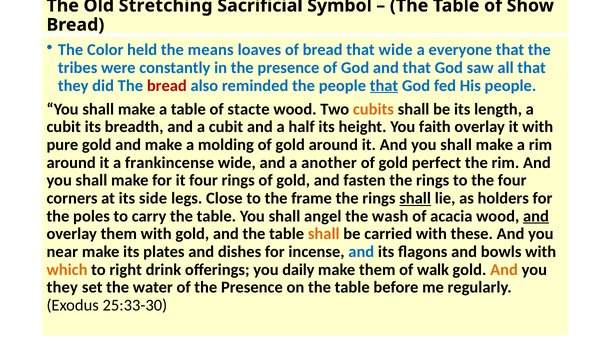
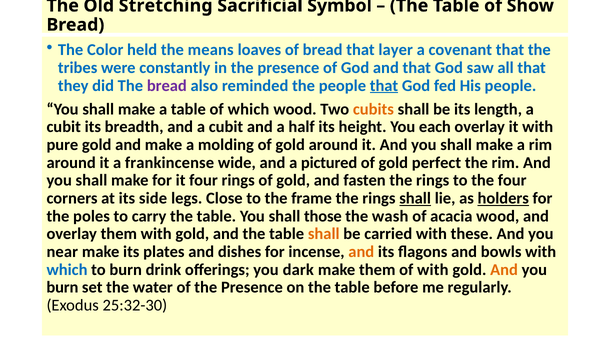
that wide: wide -> layer (396, 50)
everyone: everyone -> covenant (460, 50)
bread colour: red -> purple (167, 86)
of stacte: stacte -> which (249, 109)
faith: faith -> each (435, 127)
another: another -> pictured (329, 163)
holders underline: none -> present (503, 198)
angel: angel -> those (323, 216)
and underline: present -> none (536, 216)
and colour: blue -> orange (361, 252)
which colour: orange -> blue (67, 270)
to right: right -> burn (126, 270)
daily: daily -> dark (298, 270)
of walk: walk -> with (433, 270)
they: they -> burn (62, 288)
25:33-30: 25:33-30 -> 25:32-30 (135, 305)
